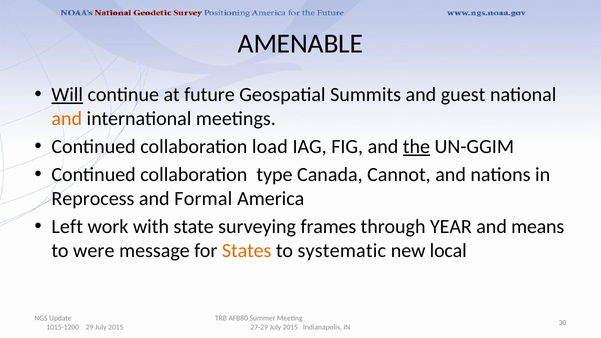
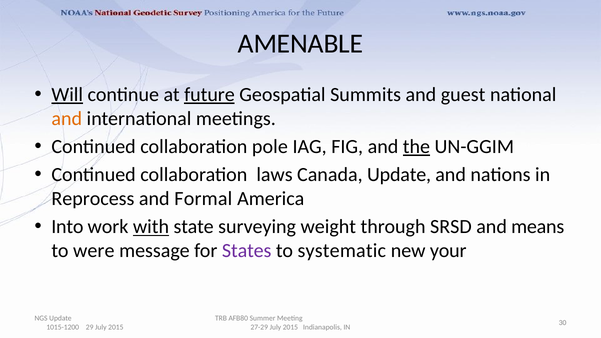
future underline: none -> present (209, 95)
load: load -> pole (270, 147)
type: type -> laws (274, 175)
Canada Cannot: Cannot -> Update (399, 175)
Left: Left -> Into (67, 227)
with underline: none -> present (151, 227)
frames: frames -> weight (328, 227)
YEAR: YEAR -> SRSD (451, 227)
States colour: orange -> purple (247, 251)
local: local -> your (448, 251)
